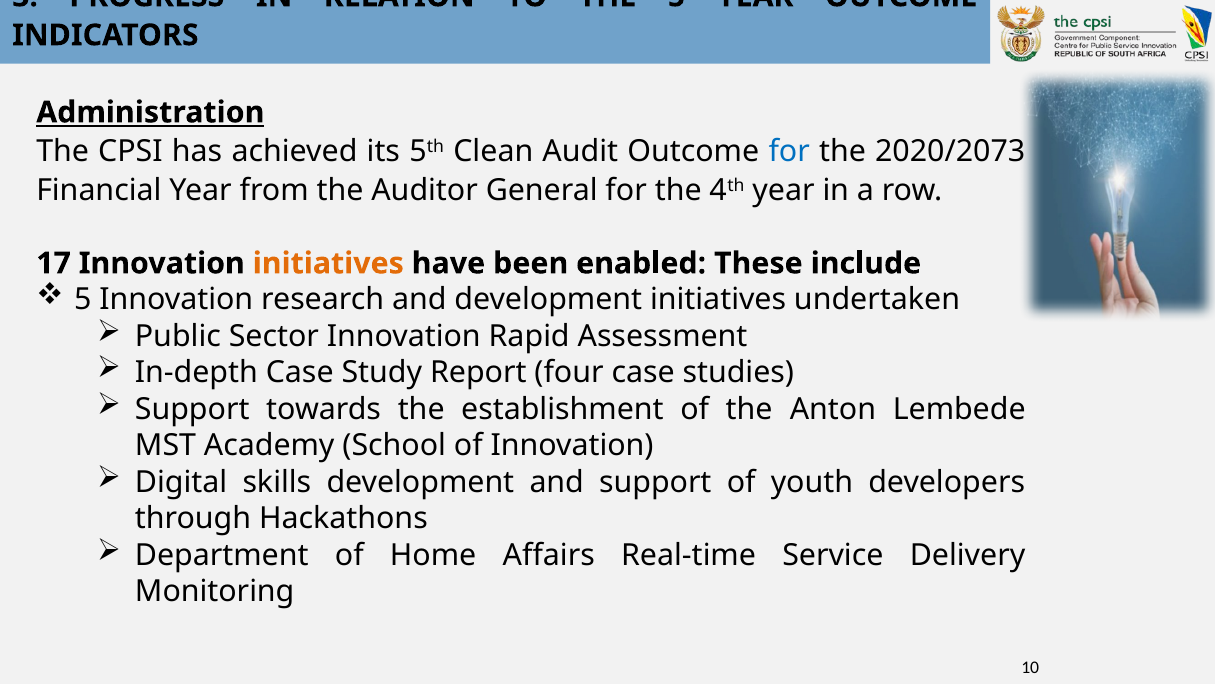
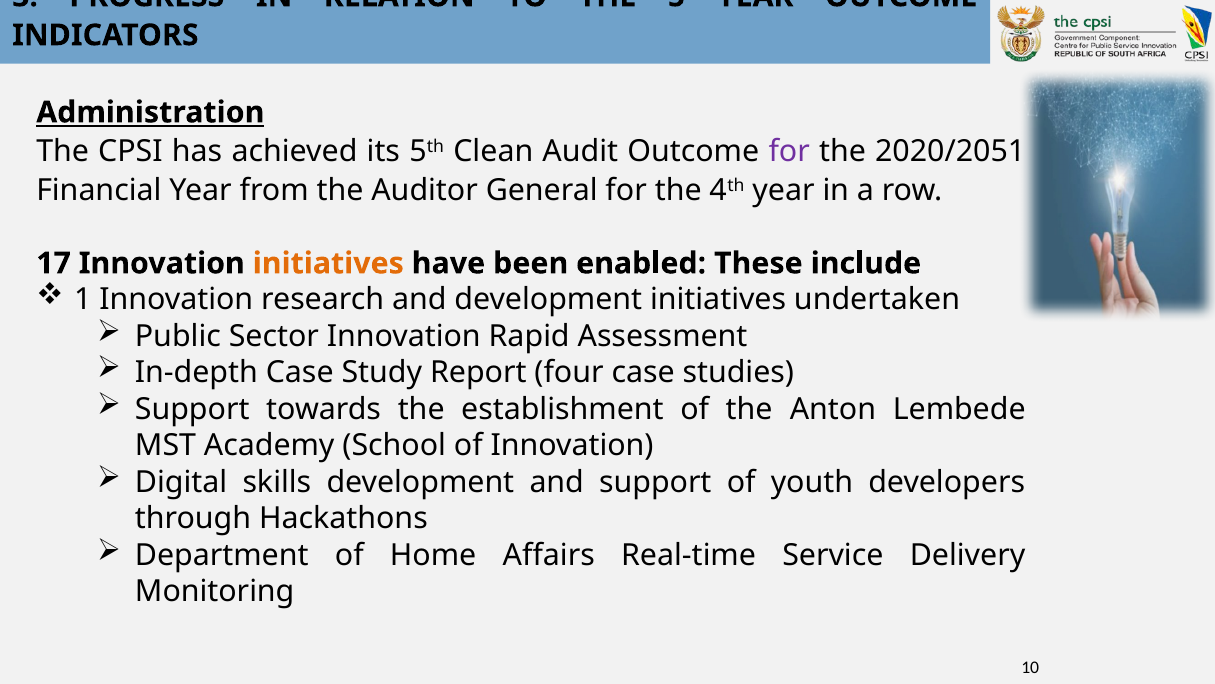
for colour: blue -> purple (789, 151)
2020/2073: 2020/2073 -> 2020/2051 (950, 151)
5: 5 -> 1 (83, 300)
